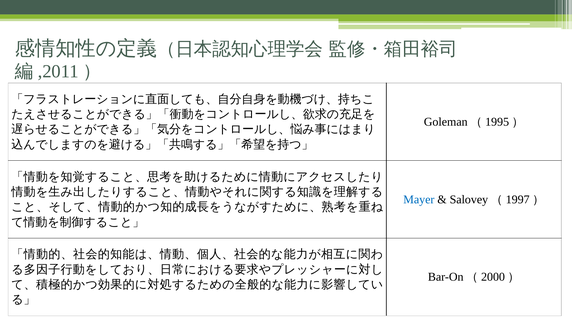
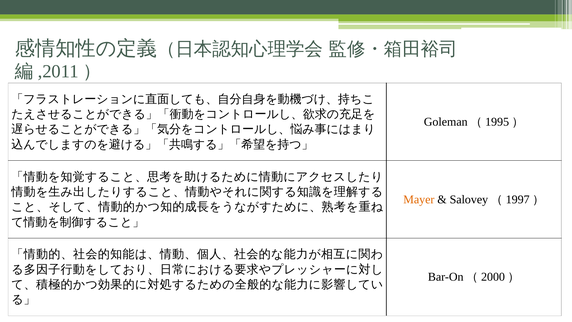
Mayer colour: blue -> orange (419, 199)
